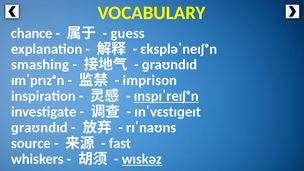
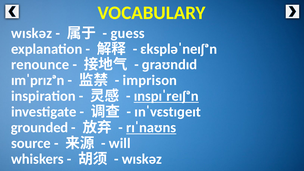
chance: chance -> wɪskəz (32, 33)
smashing: smashing -> renounce (40, 65)
ɡraʊndɪd: ɡraʊndɪd -> grounded (40, 128)
rɪˈnaʊns underline: none -> present (151, 128)
fast: fast -> will (120, 143)
wɪskəz underline: present -> none (142, 159)
